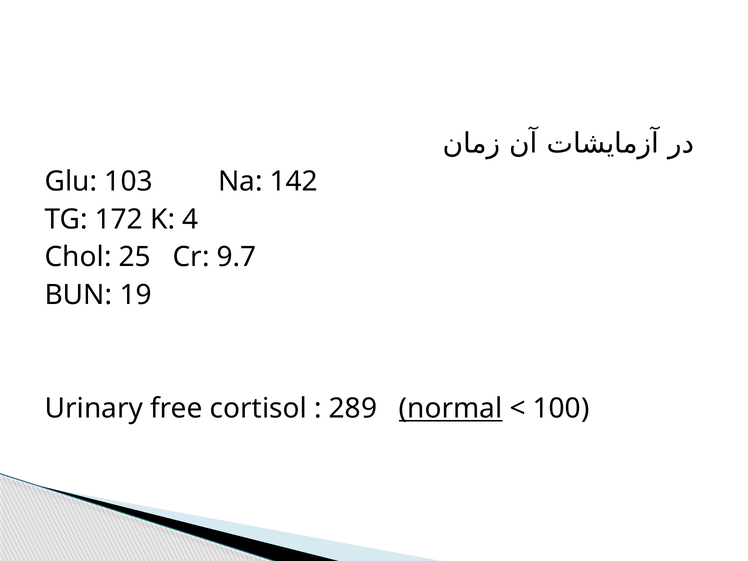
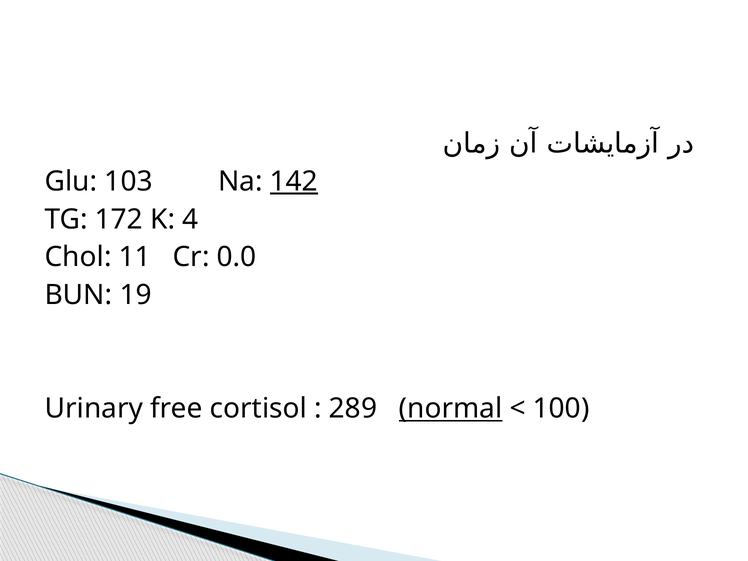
142 underline: none -> present (294, 182)
25: 25 -> 11 (135, 257)
9.7: 9.7 -> 0.0 (237, 257)
